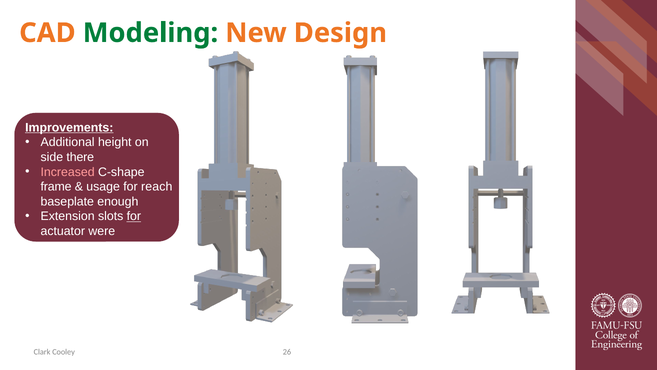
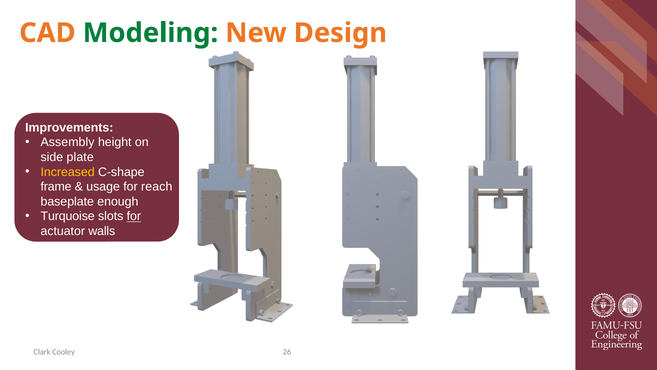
Improvements underline: present -> none (69, 127)
Additional: Additional -> Assembly (68, 142)
there: there -> plate (80, 157)
Increased colour: pink -> yellow (68, 172)
Extension: Extension -> Turquoise (68, 216)
were: were -> walls (102, 231)
